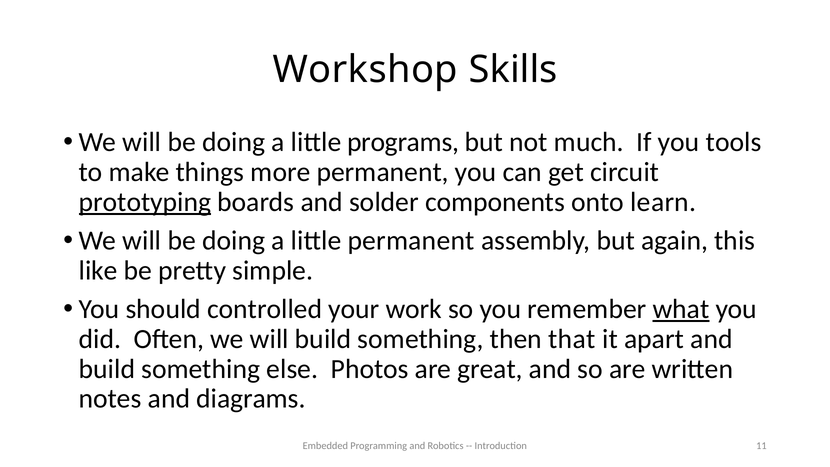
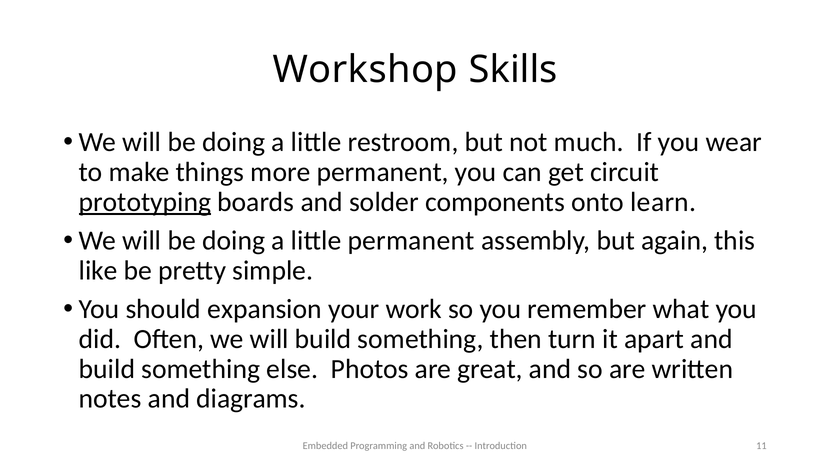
programs: programs -> restroom (403, 142)
tools: tools -> wear (734, 142)
controlled: controlled -> expansion (265, 309)
what underline: present -> none (681, 309)
that: that -> turn (572, 339)
